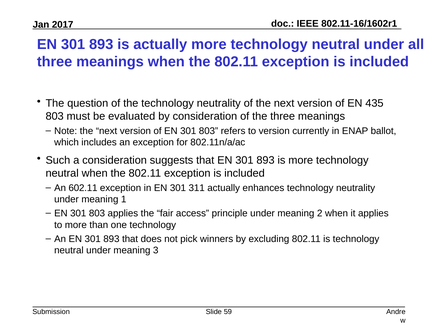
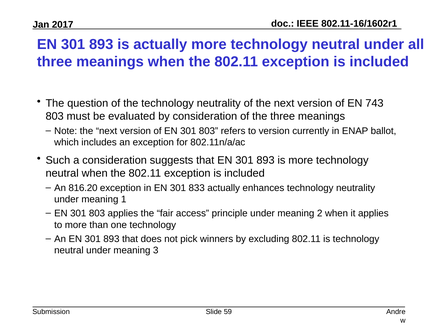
435: 435 -> 743 (374, 103)
602.11: 602.11 -> 816.20 (83, 188)
311: 311 -> 833 (197, 188)
